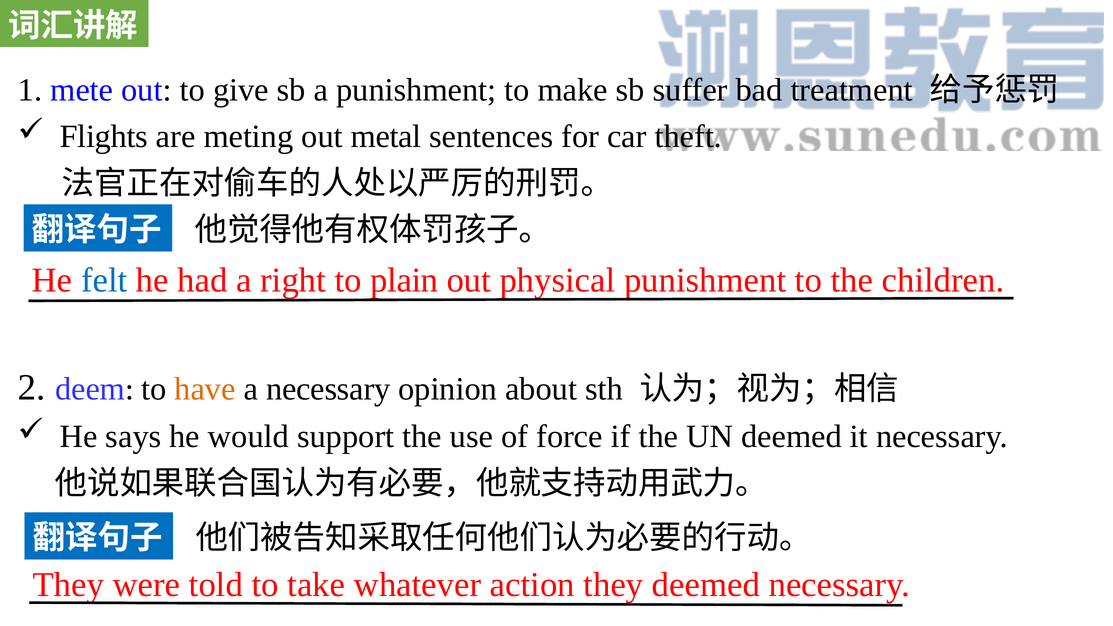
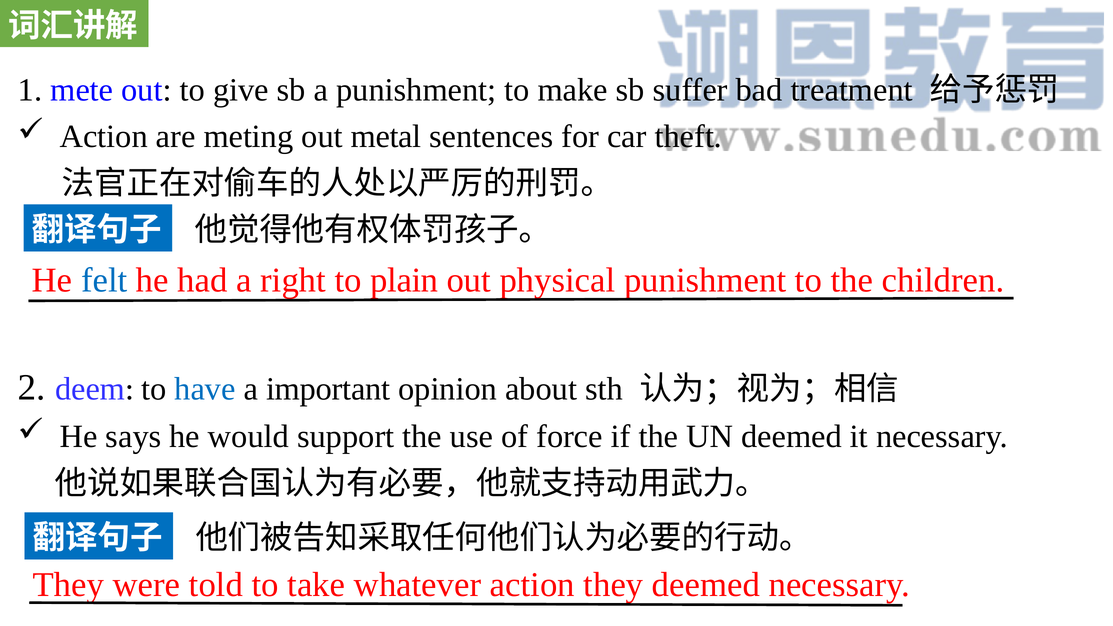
Flights: Flights -> Action (104, 137)
have colour: orange -> blue (205, 389)
a necessary: necessary -> important (328, 389)
